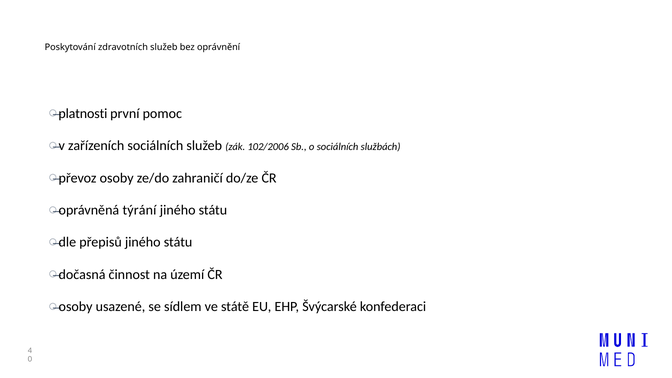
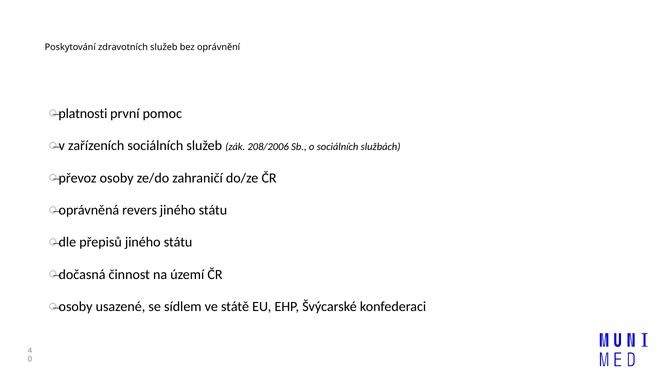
102/2006: 102/2006 -> 208/2006 (268, 147)
týrání: týrání -> revers (140, 210)
